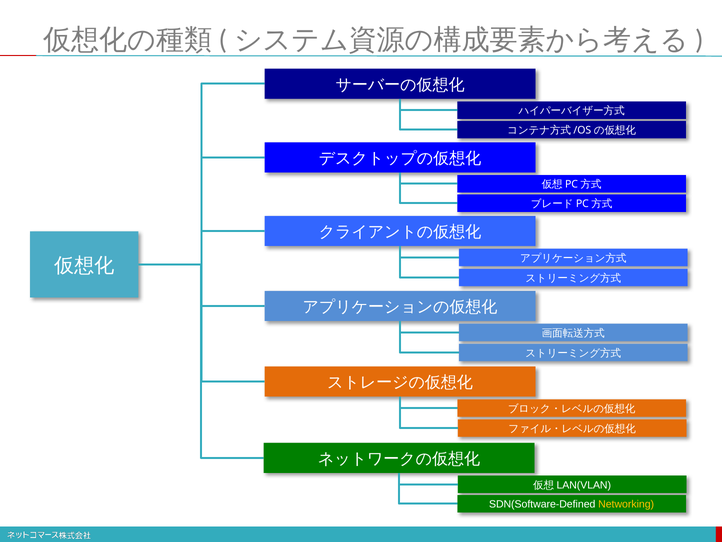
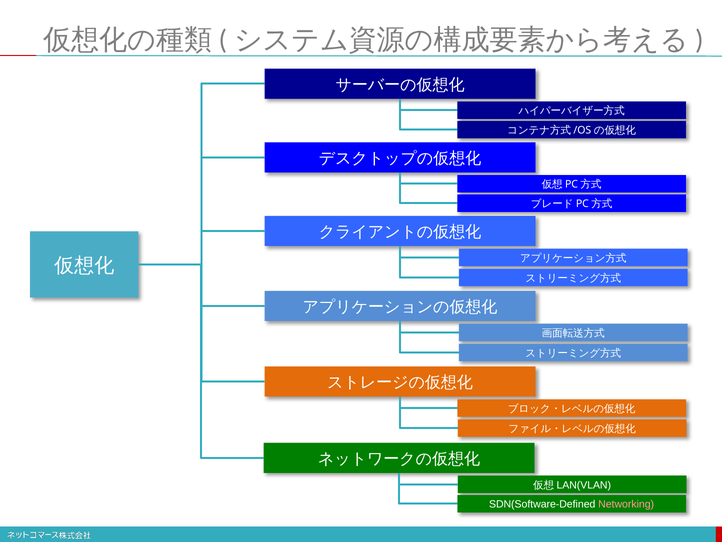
Networking colour: yellow -> pink (626, 504)
